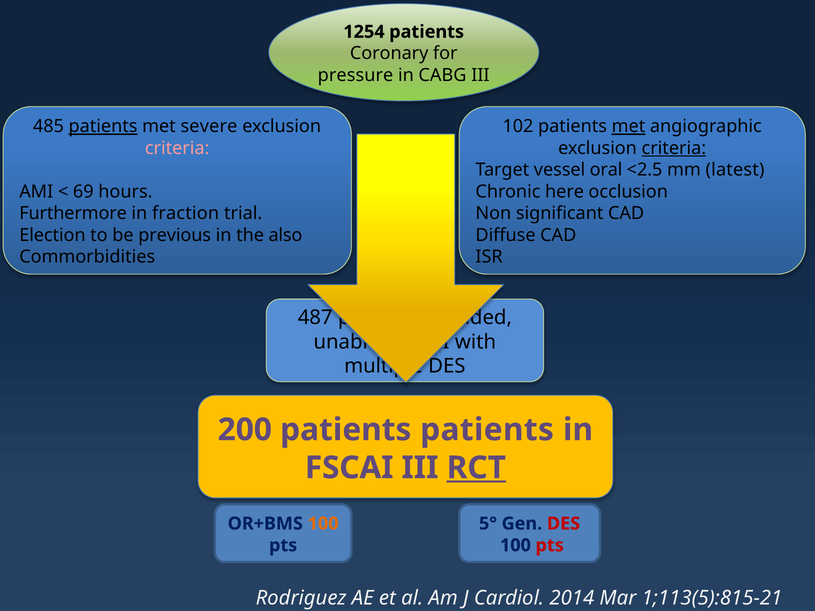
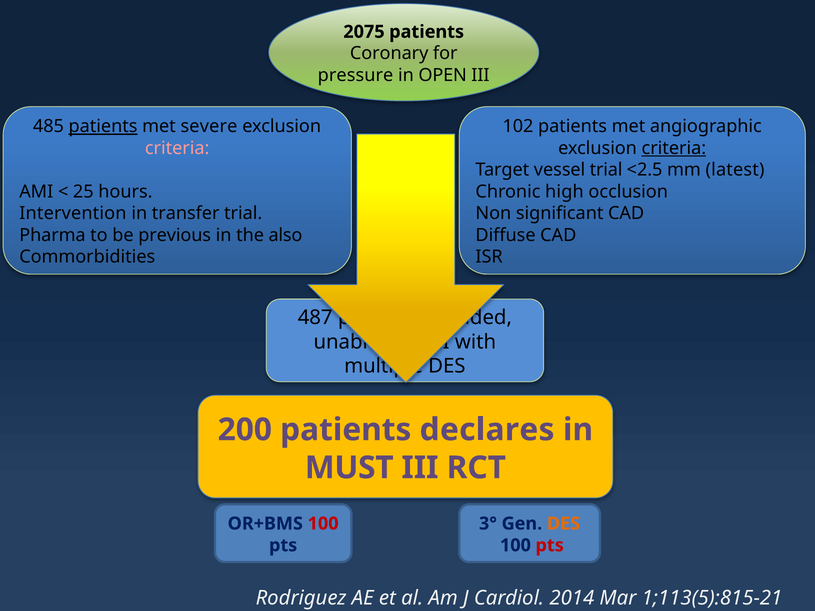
1254: 1254 -> 2075 (364, 32)
CABG: CABG -> OPEN (443, 75)
met underline: present -> none (629, 127)
vessel oral: oral -> trial (606, 170)
69: 69 -> 25 (83, 192)
here: here -> high (564, 192)
Furthermore: Furthermore -> Intervention (73, 213)
fraction: fraction -> transfer (186, 213)
Election: Election -> Pharma (52, 235)
patients patients: patients -> declares (487, 430)
FSCAI: FSCAI -> MUST (349, 468)
RCT underline: present -> none (476, 468)
100 colour: orange -> red (323, 524)
5°: 5° -> 3° (488, 524)
DES colour: red -> orange (564, 524)
